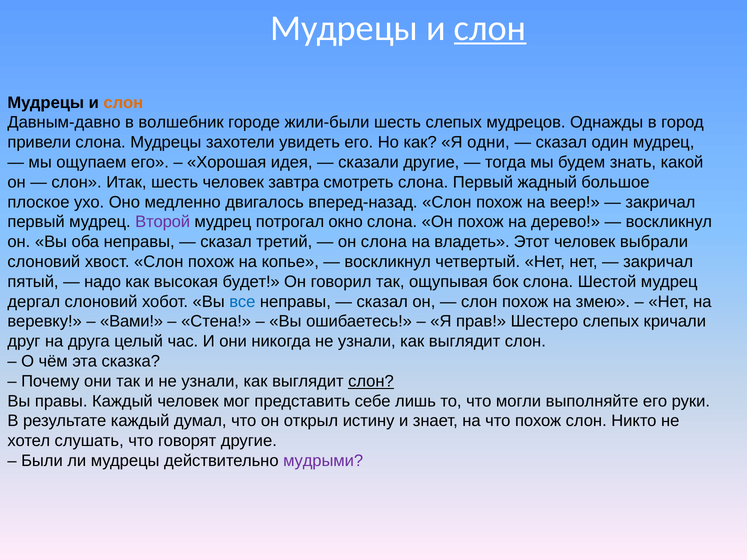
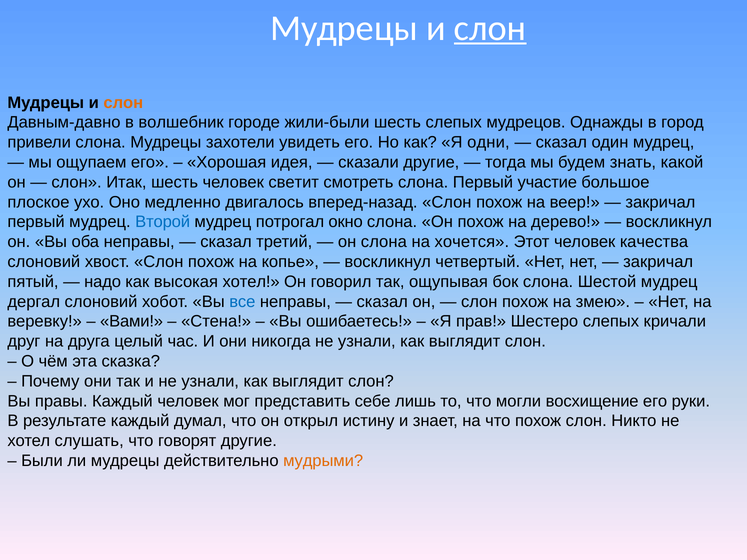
завтра: завтра -> светит (294, 182)
жадный: жадный -> участие (547, 182)
Второй colour: purple -> blue (163, 222)
владеть: владеть -> хочется (472, 242)
выбрали: выбрали -> качества (654, 242)
высокая будет: будет -> хотел (251, 282)
слон underline: present -> none (371, 381)
выполняйте: выполняйте -> восхищение (592, 401)
мудрыми colour: purple -> orange (323, 461)
